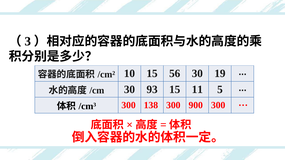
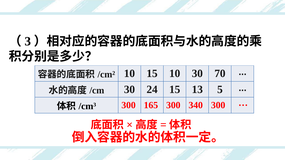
15 56: 56 -> 10 (175, 74)
19: 19 -> 70 (220, 74)
93: 93 -> 24 (152, 90)
11: 11 -> 13 (197, 90)
138: 138 -> 165 (151, 105)
900: 900 -> 340 (196, 105)
